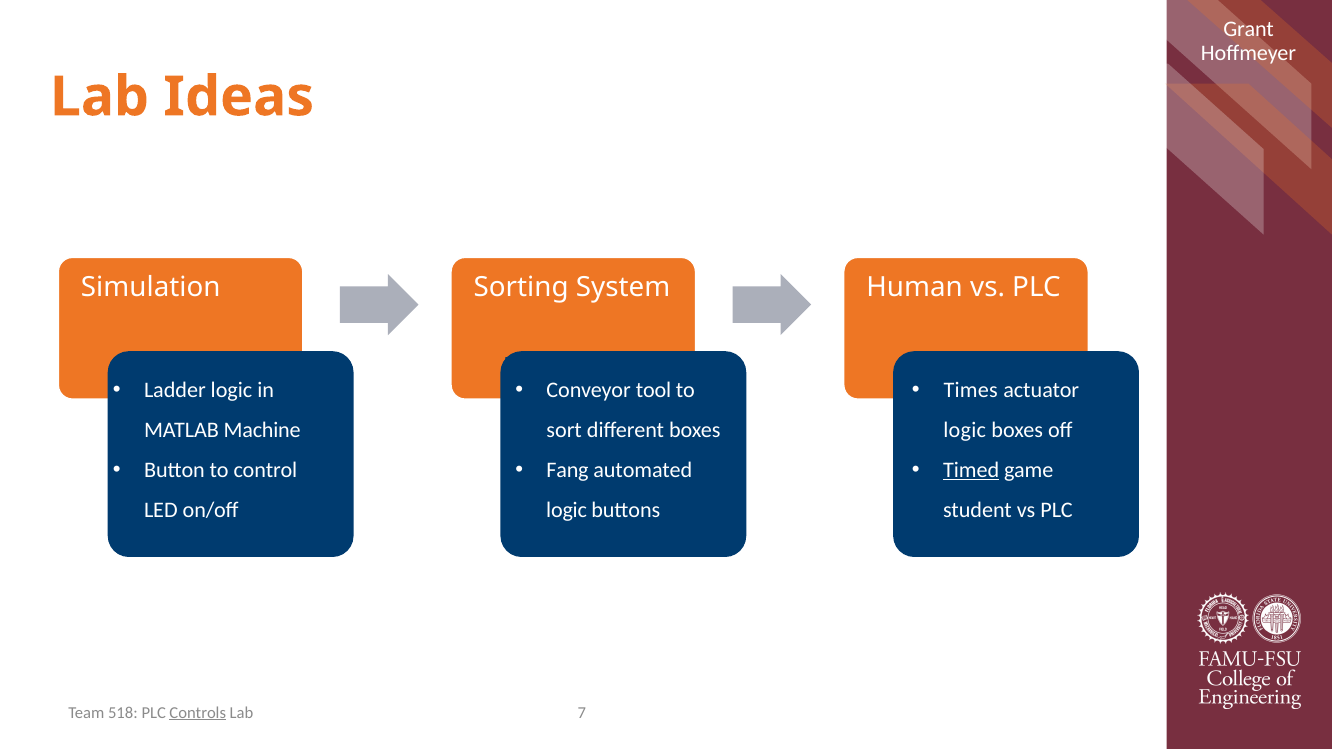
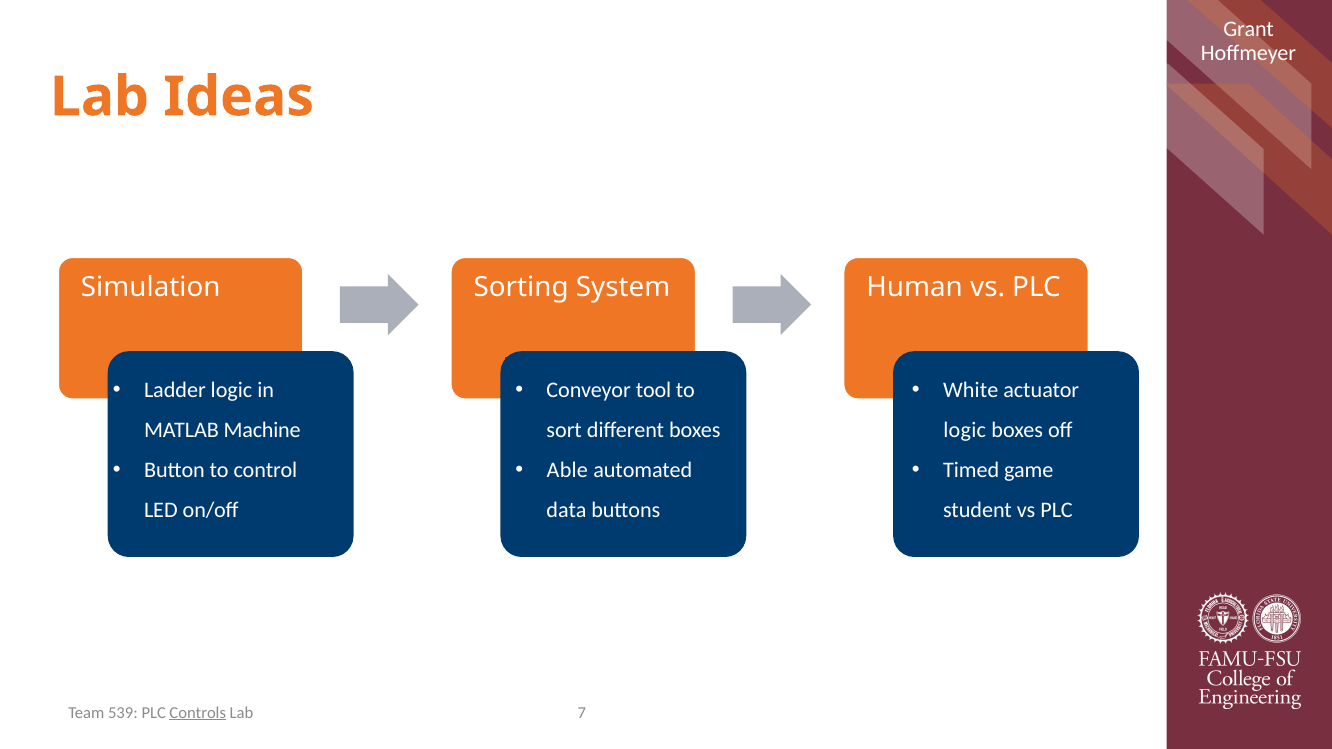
Times: Times -> White (971, 390)
Fang: Fang -> Able (567, 470)
Timed underline: present -> none (971, 470)
logic: logic -> data (566, 510)
518: 518 -> 539 (123, 713)
